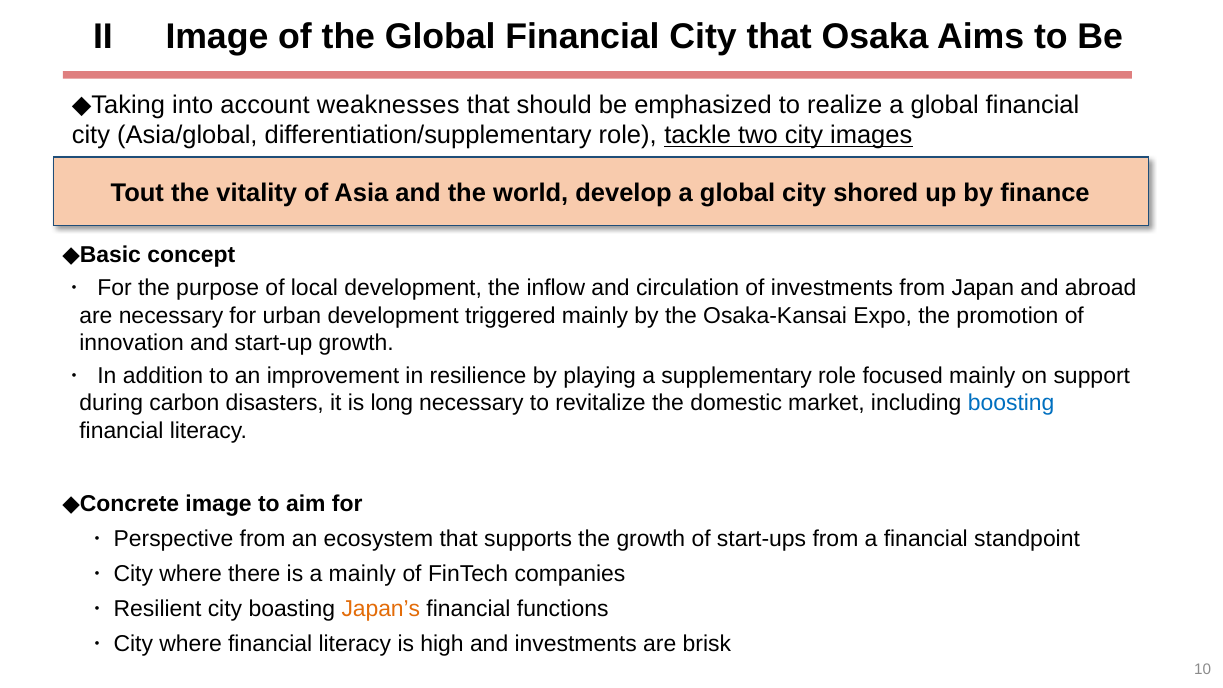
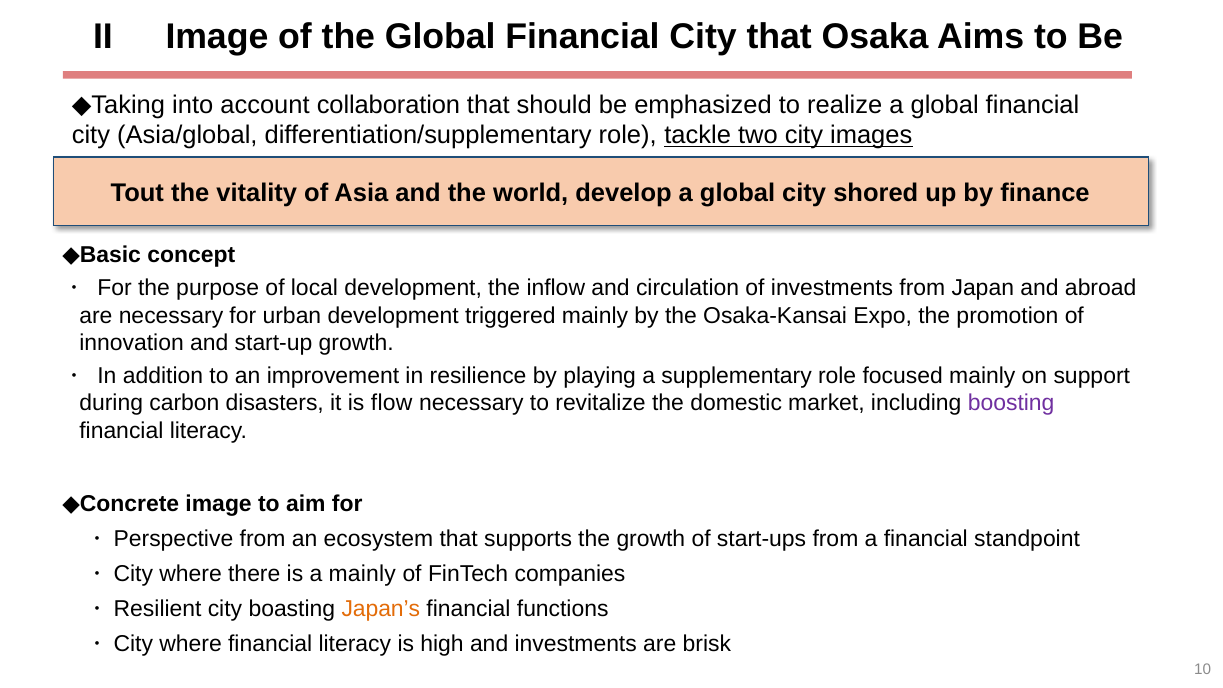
weaknesses: weaknesses -> collaboration (388, 105)
long: long -> flow (392, 403)
boosting colour: blue -> purple (1011, 403)
